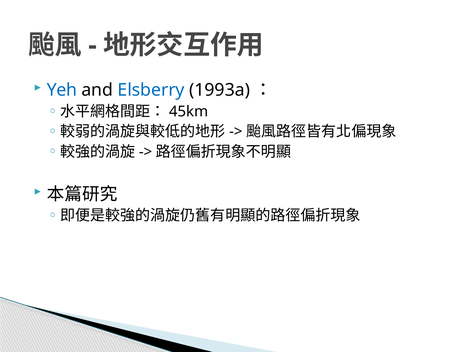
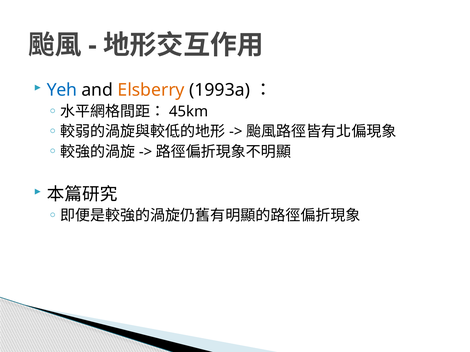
Elsberry colour: blue -> orange (151, 90)
